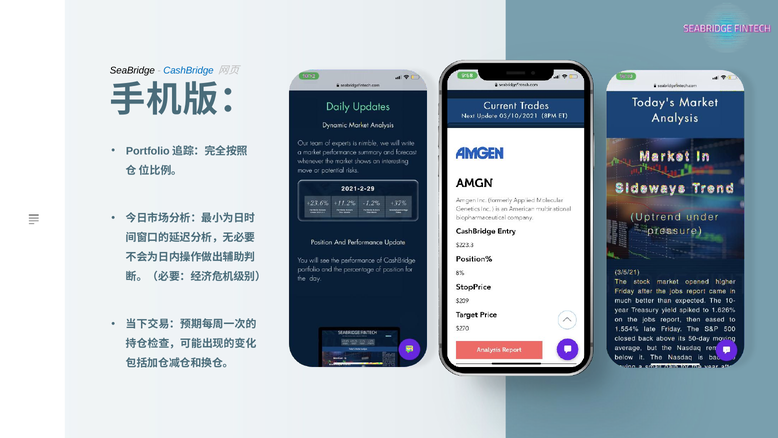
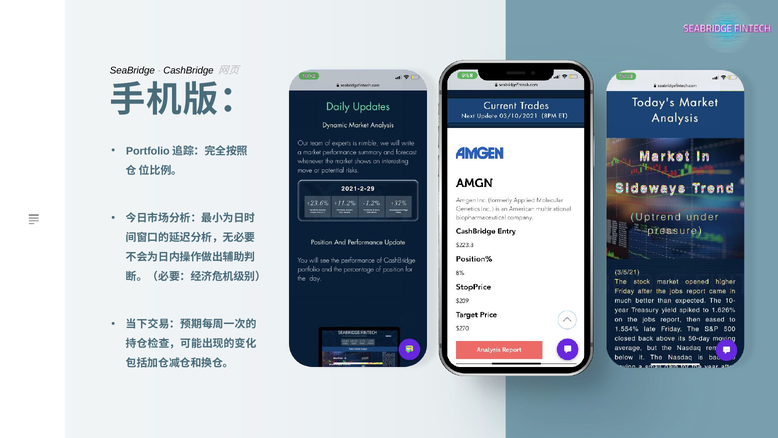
CashBridge colour: blue -> black (188, 70)
